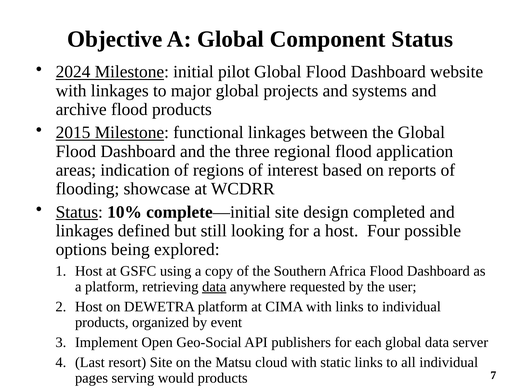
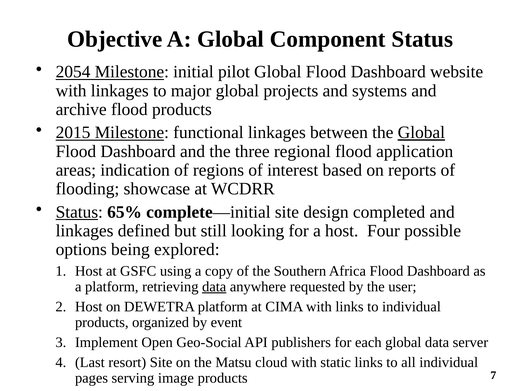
2024: 2024 -> 2054 (73, 72)
Global underline: none -> present (421, 132)
10%: 10% -> 65% (125, 212)
would: would -> image (176, 378)
